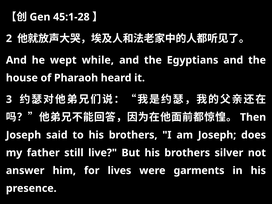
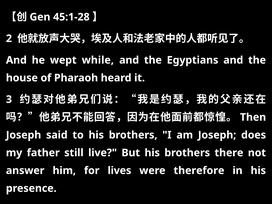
silver: silver -> there (229, 153)
garments: garments -> therefore (199, 171)
